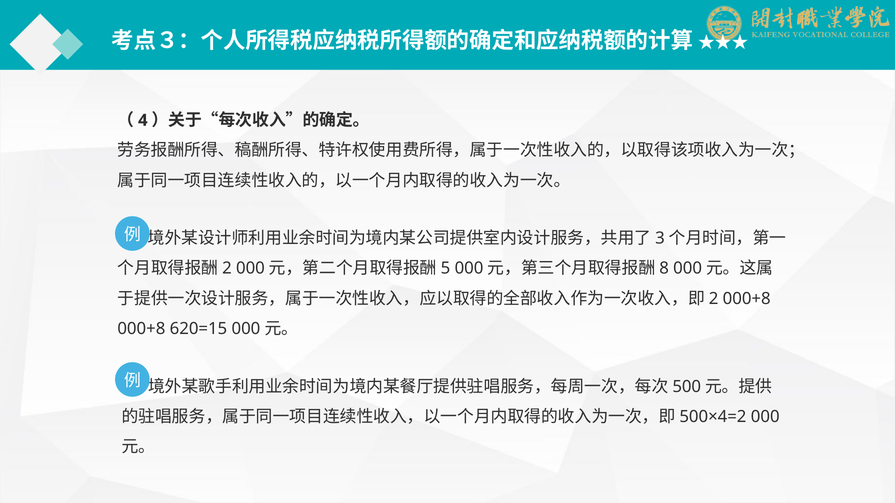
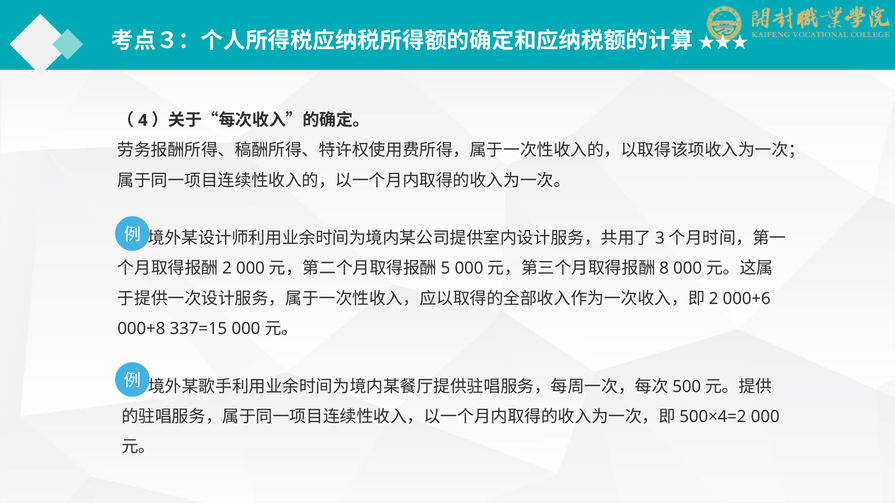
000+8: 000+8 -> 000+6 (747, 299)
620=15: 620=15 -> 337=15 (198, 329)
